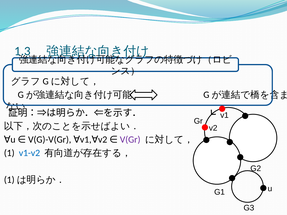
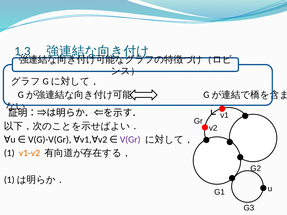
v1-v2 colour: blue -> orange (29, 153)
